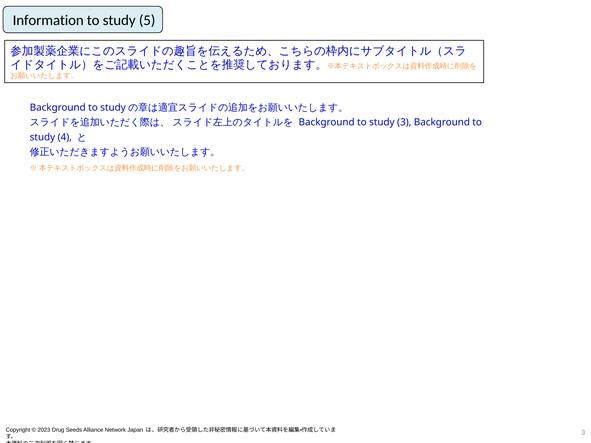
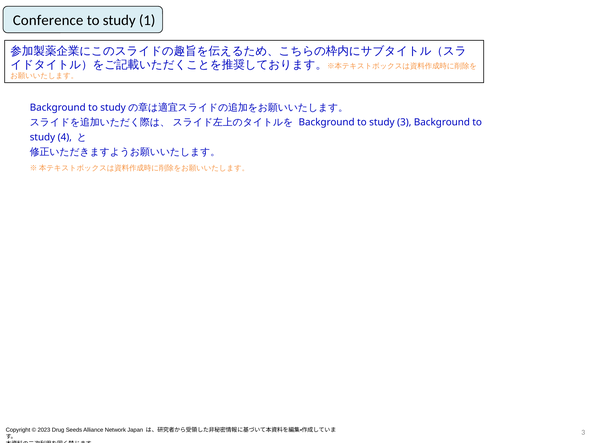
Information: Information -> Conference (48, 20)
5: 5 -> 1 (147, 20)
